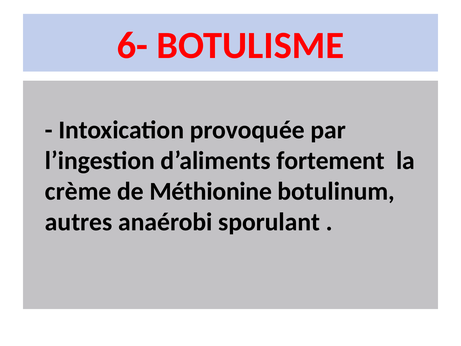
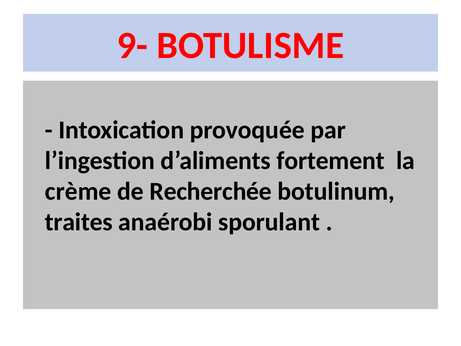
6-: 6- -> 9- (132, 45)
Méthionine: Méthionine -> Recherchée (211, 191)
autres: autres -> traites (79, 222)
